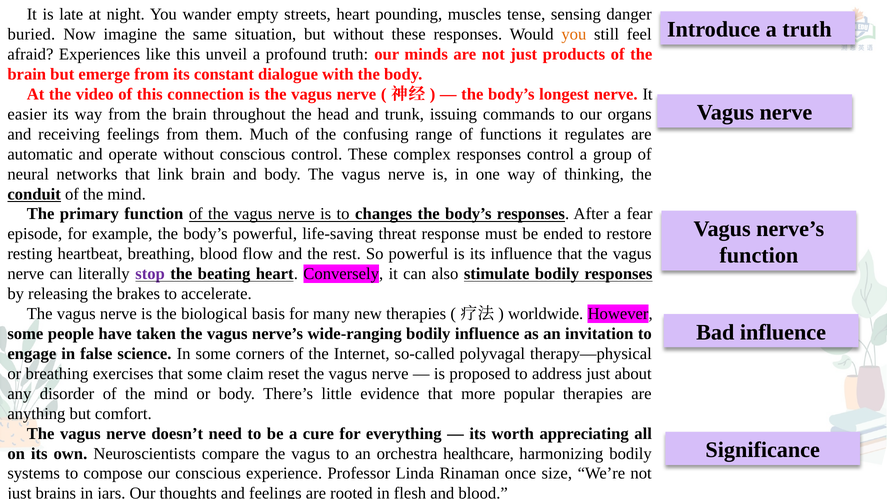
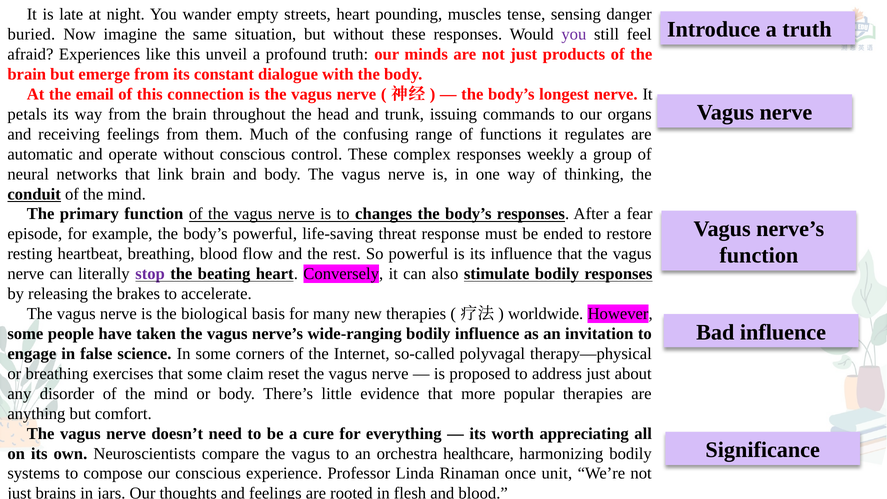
you colour: orange -> purple (574, 34)
video: video -> email (95, 94)
easier: easier -> petals (27, 114)
responses control: control -> weekly (551, 154)
size: size -> unit (557, 473)
